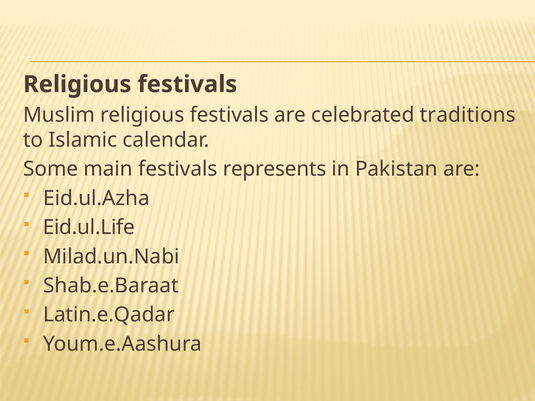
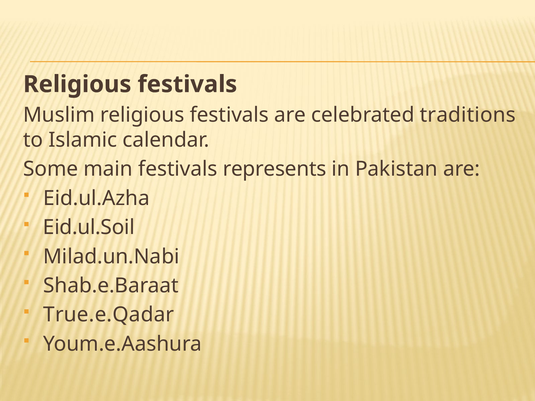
Eid.ul.Life: Eid.ul.Life -> Eid.ul.Soil (89, 228)
Latin.e.Qadar: Latin.e.Qadar -> True.e.Qadar (109, 315)
